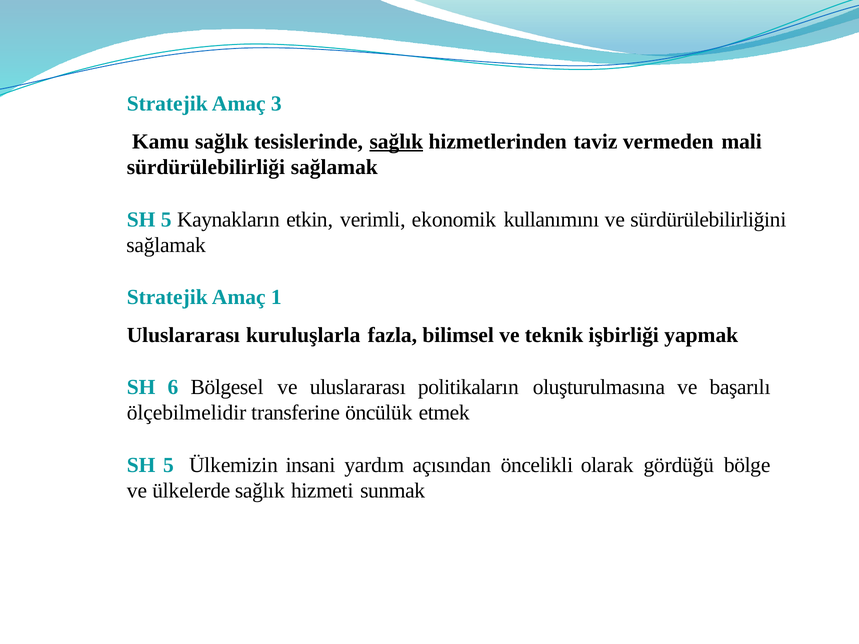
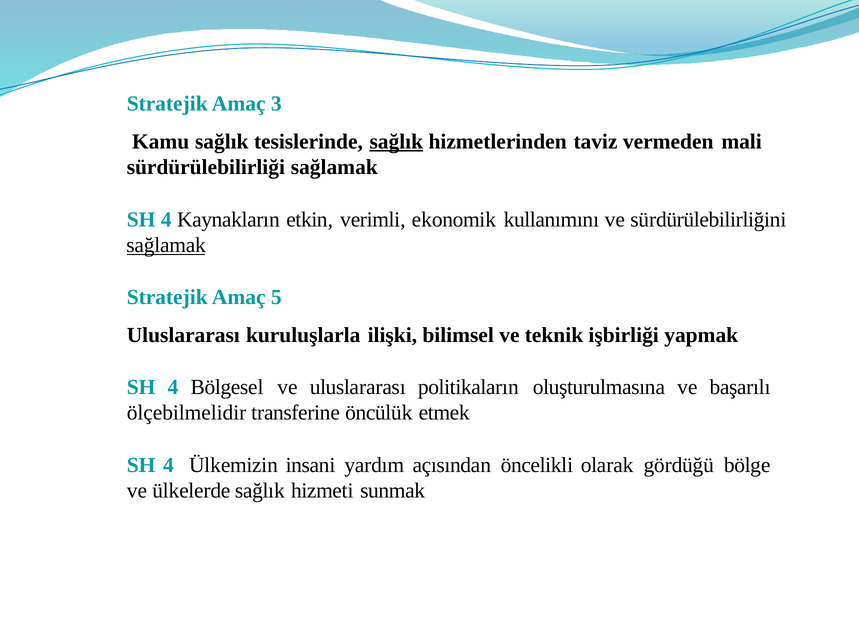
5: 5 -> 4 (166, 220)
sağlamak underline: none -> present (166, 245)
1: 1 -> 5 (276, 297)
fazla: fazla -> ilişki (392, 335)
6: 6 -> 4 (173, 387)
5: 5 -> 4 (168, 465)
